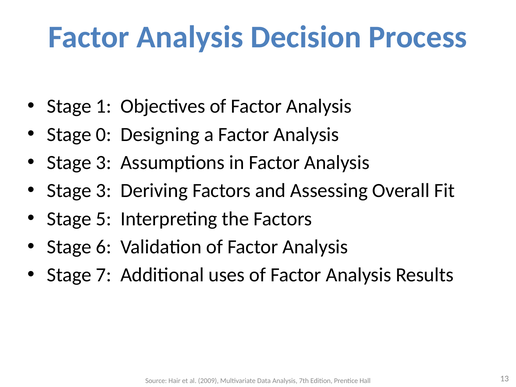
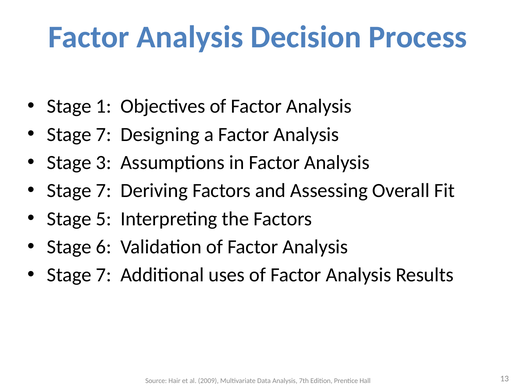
0: 0 -> 7 (104, 134)
3: 3 -> 7 (104, 191)
